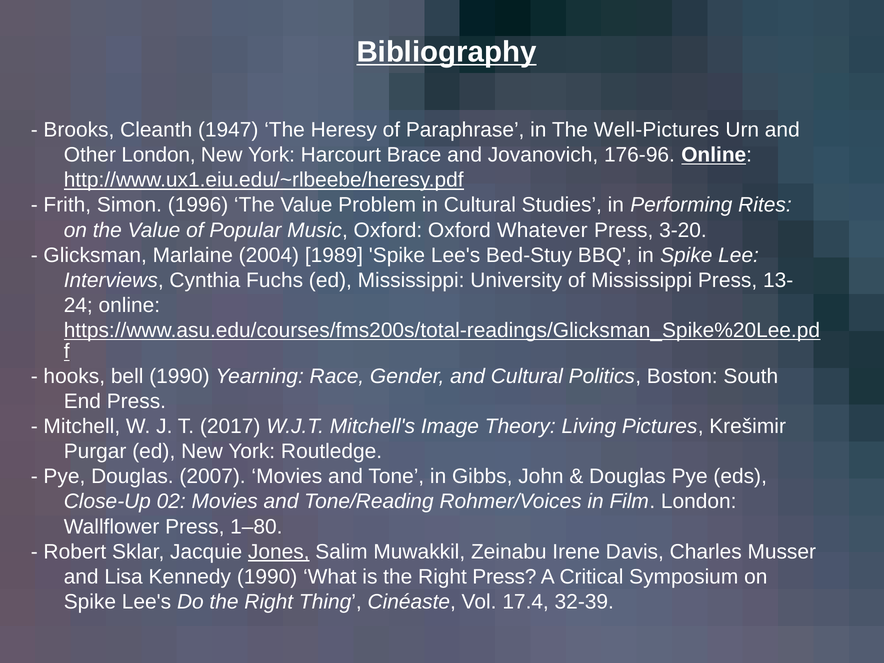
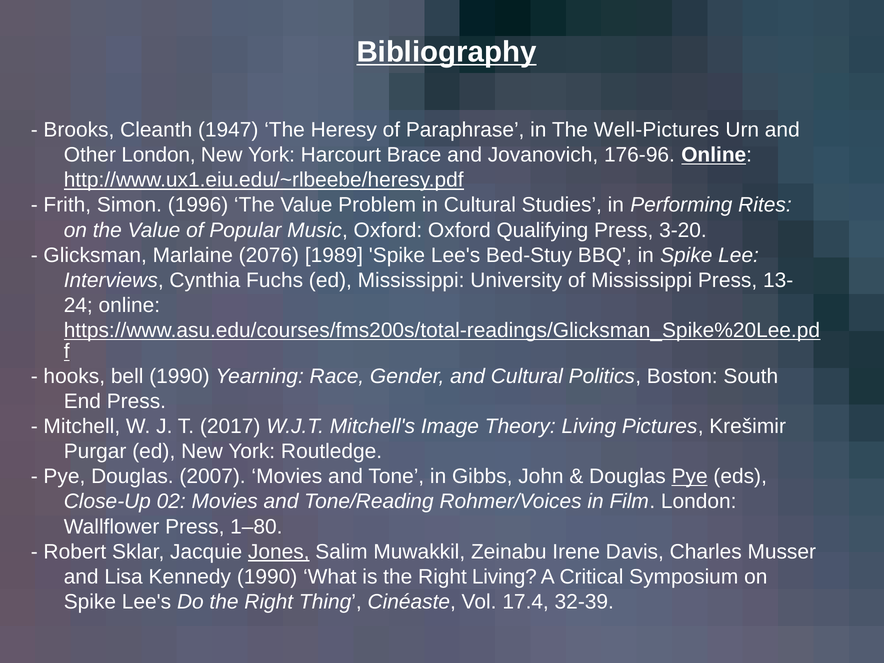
Whatever: Whatever -> Qualifying (542, 230)
2004: 2004 -> 2076 (269, 255)
Pye underline: none -> present (690, 477)
Right Press: Press -> Living (504, 577)
